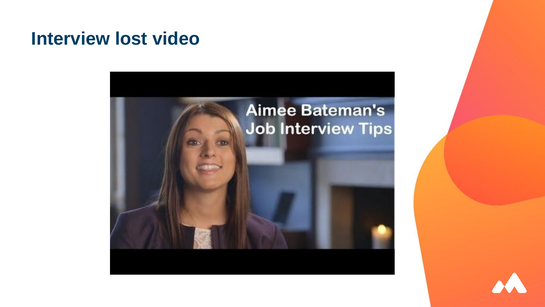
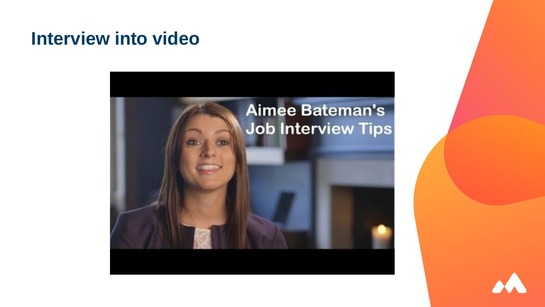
lost: lost -> into (131, 39)
